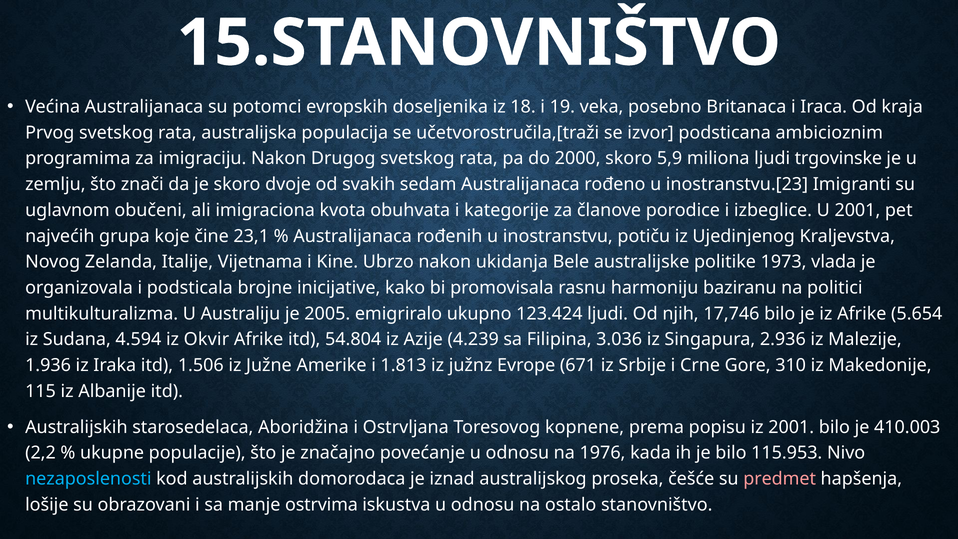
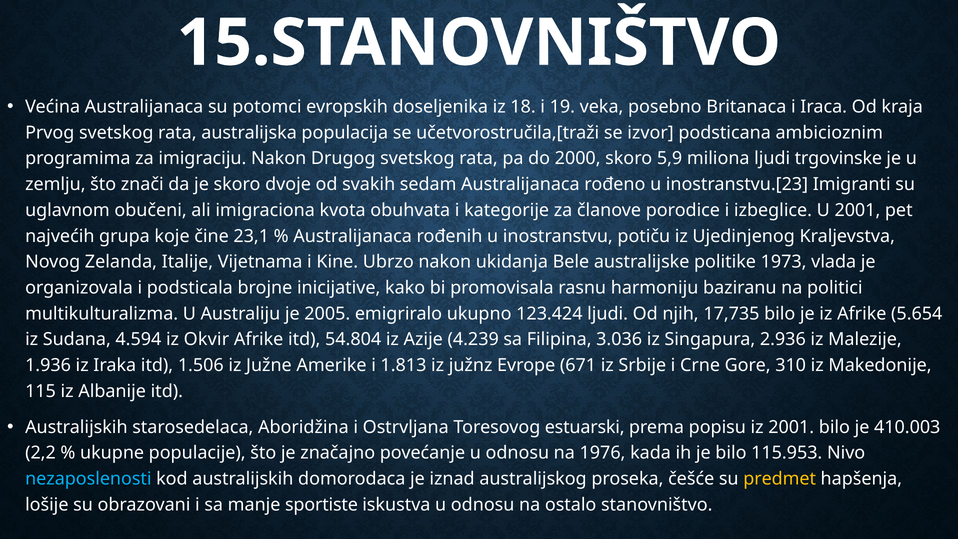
17,746: 17,746 -> 17,735 (731, 314)
kopnene: kopnene -> estuarski (585, 427)
predmet colour: pink -> yellow (780, 479)
ostrvima: ostrvima -> sportiste (321, 505)
